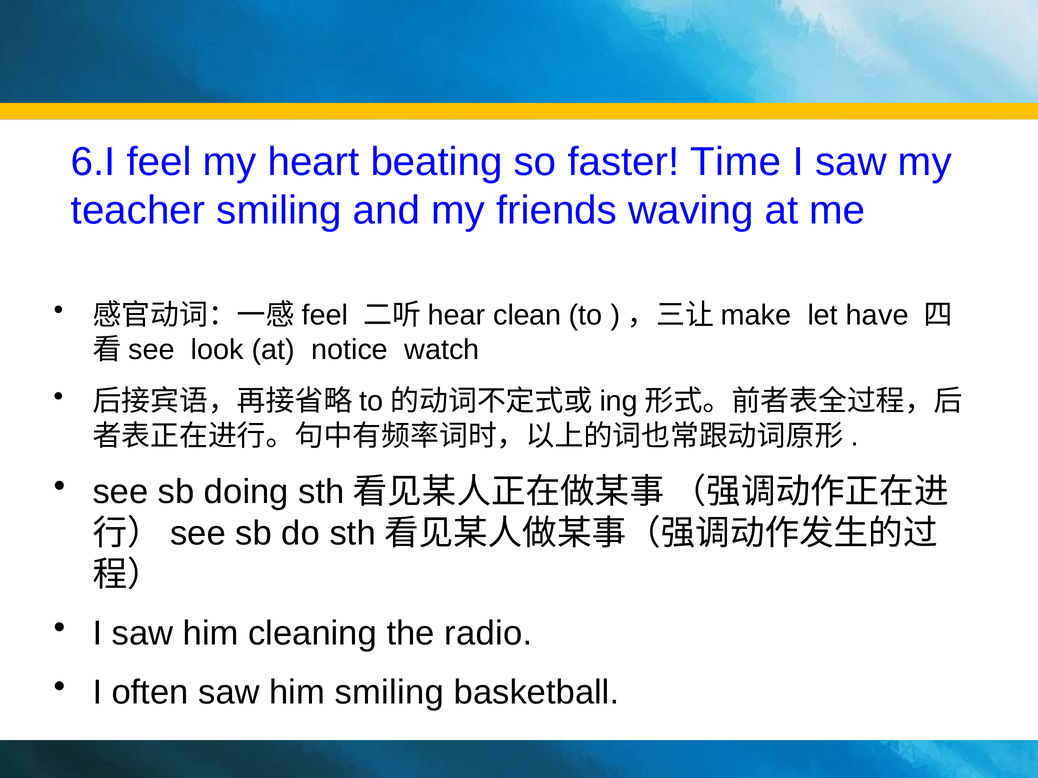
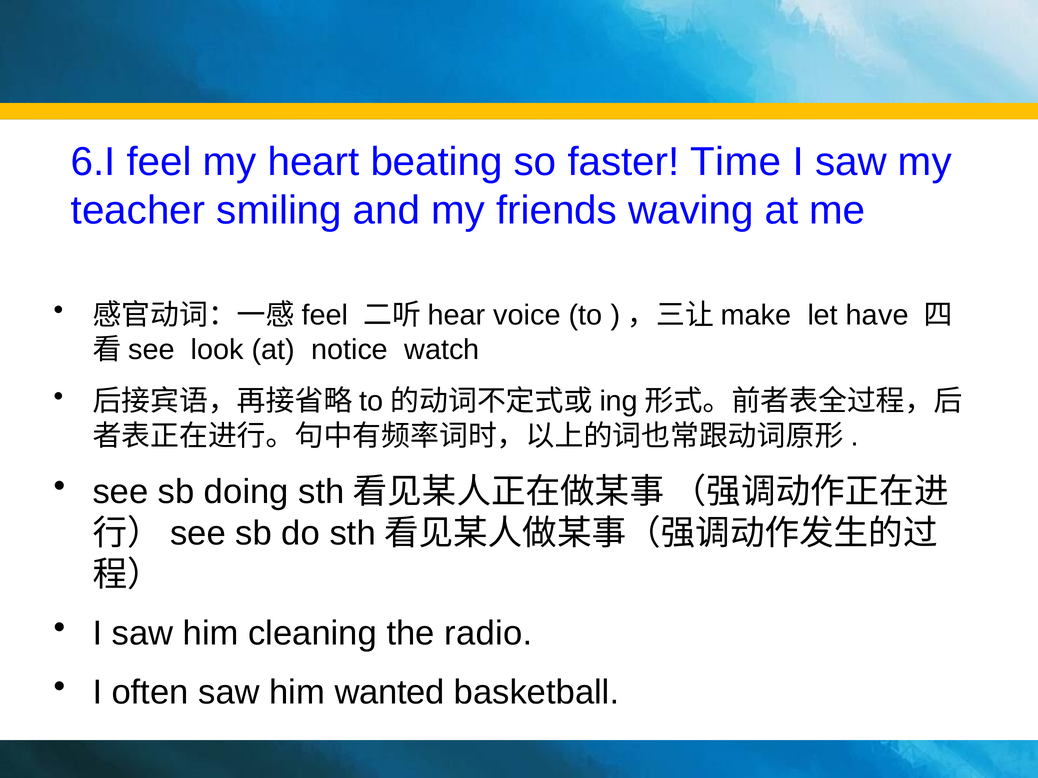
clean: clean -> voice (527, 315)
him smiling: smiling -> wanted (390, 693)
